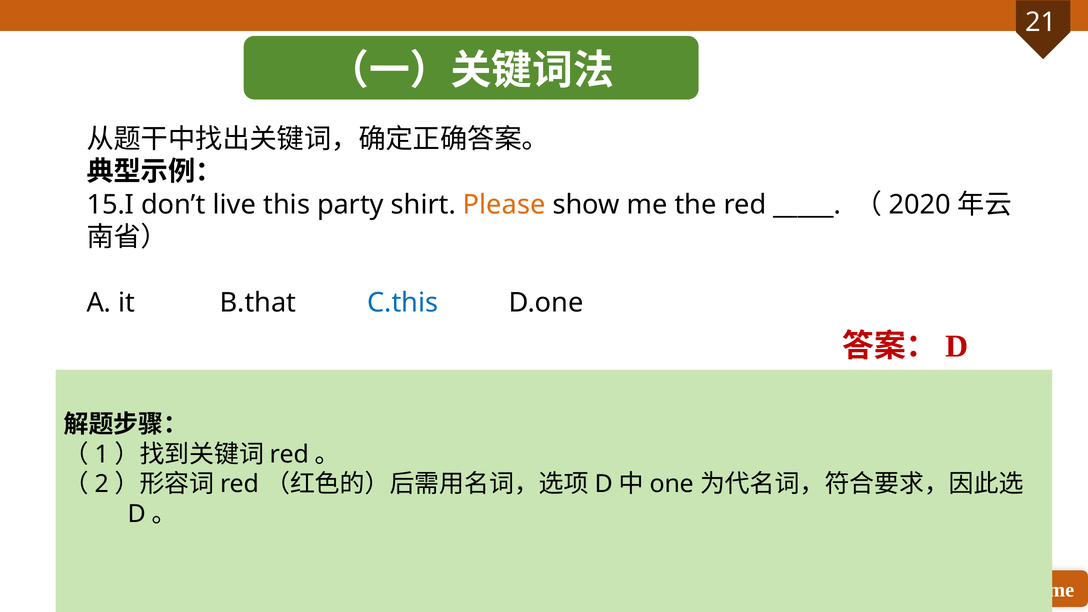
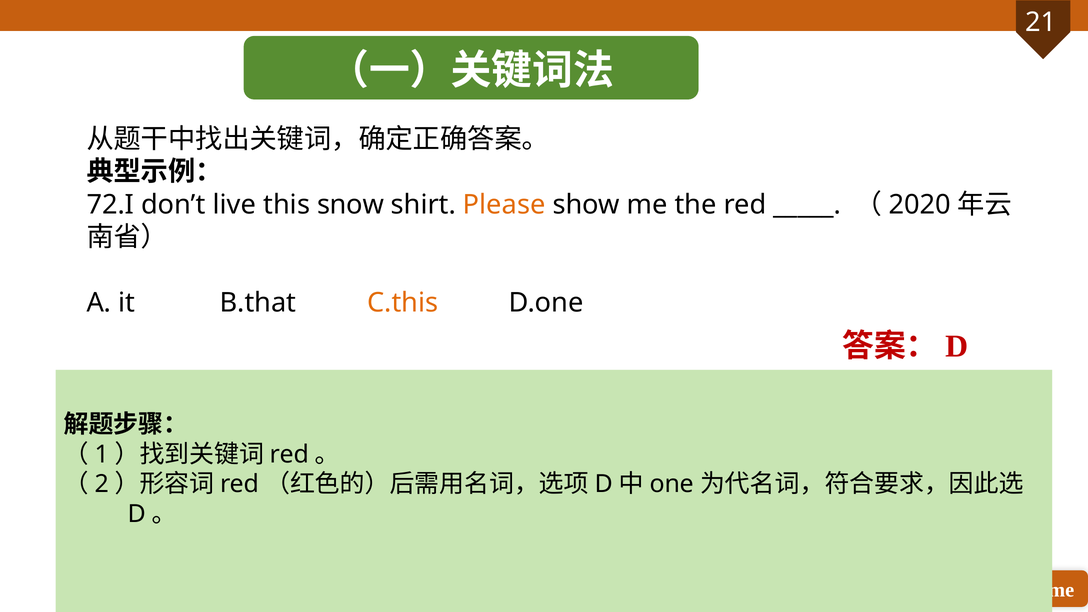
15.I: 15.I -> 72.I (110, 205)
party: party -> snow (351, 205)
C.this colour: blue -> orange (403, 303)
